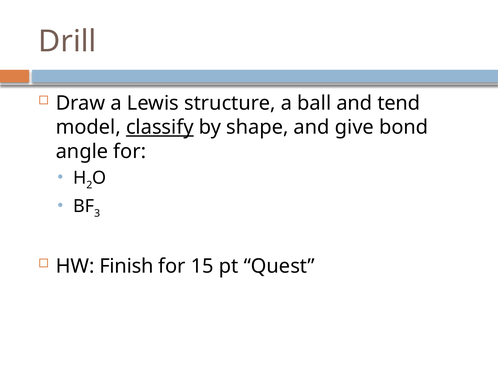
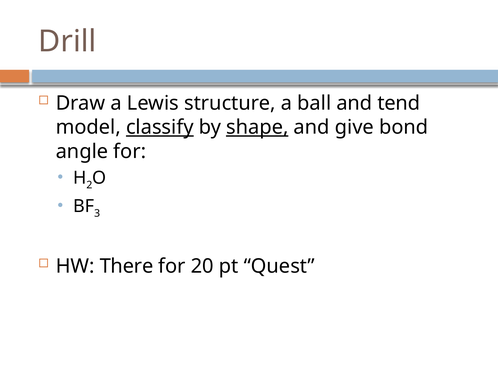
shape underline: none -> present (257, 127)
Finish: Finish -> There (127, 266)
15: 15 -> 20 (202, 266)
